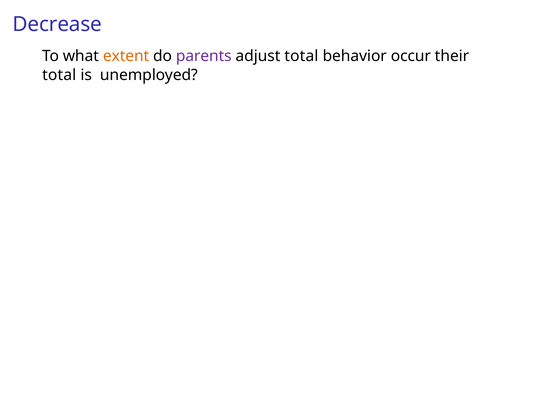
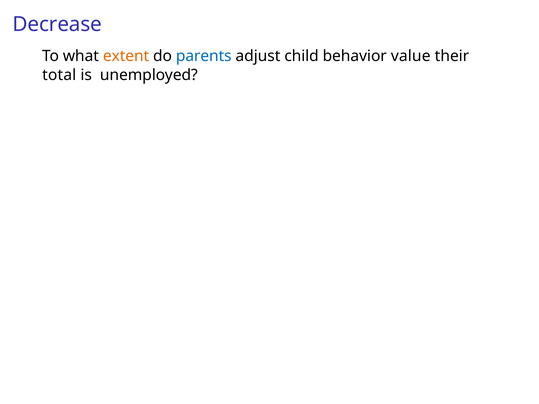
parents colour: purple -> blue (204, 56)
adjust total: total -> child (302, 56)
occur: occur -> value (411, 56)
